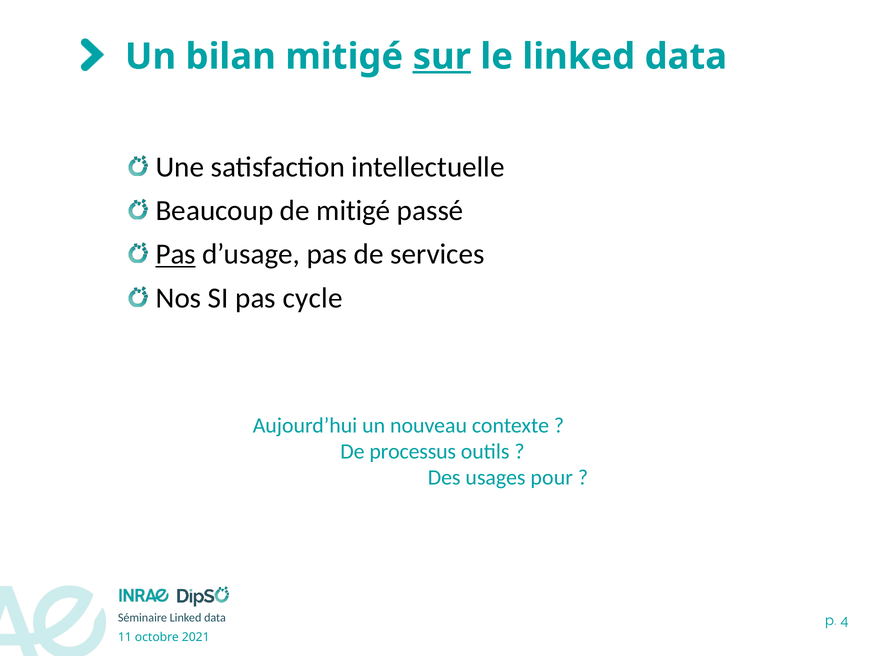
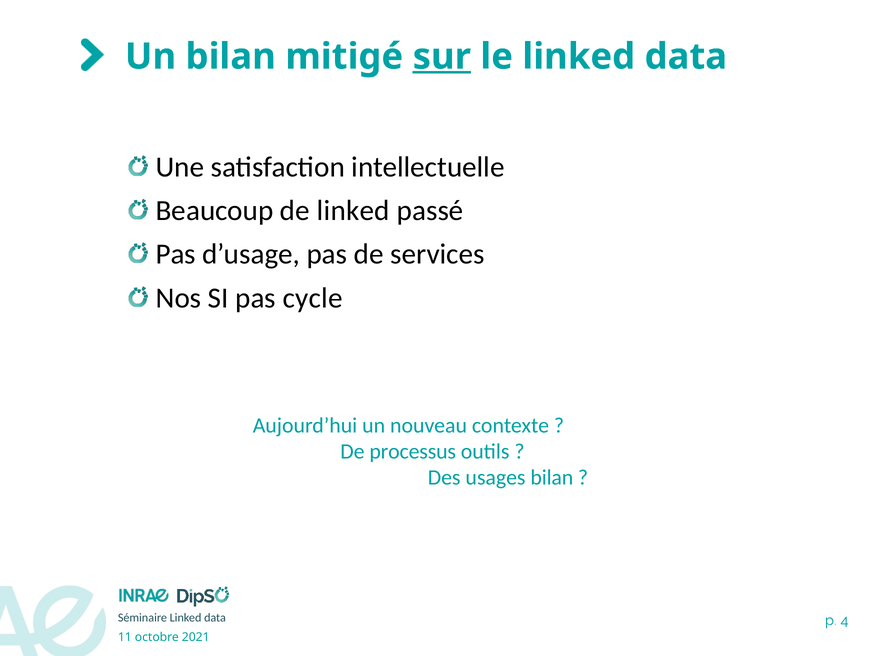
de mitigé: mitigé -> linked (353, 211)
Pas underline: present -> none (176, 254)
usages pour: pour -> bilan (552, 478)
